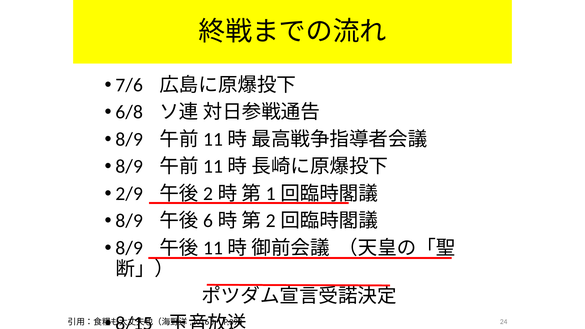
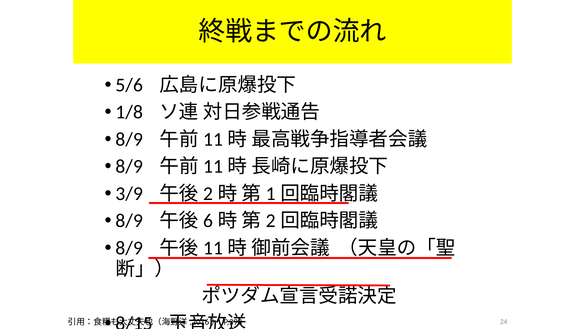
7/6: 7/6 -> 5/6 (129, 85)
6/8: 6/8 -> 1/8 (129, 112)
2/9: 2/9 -> 3/9 (129, 194)
